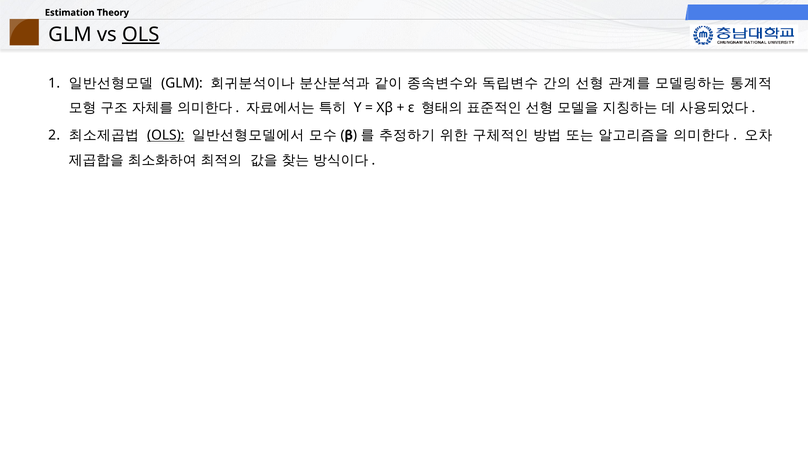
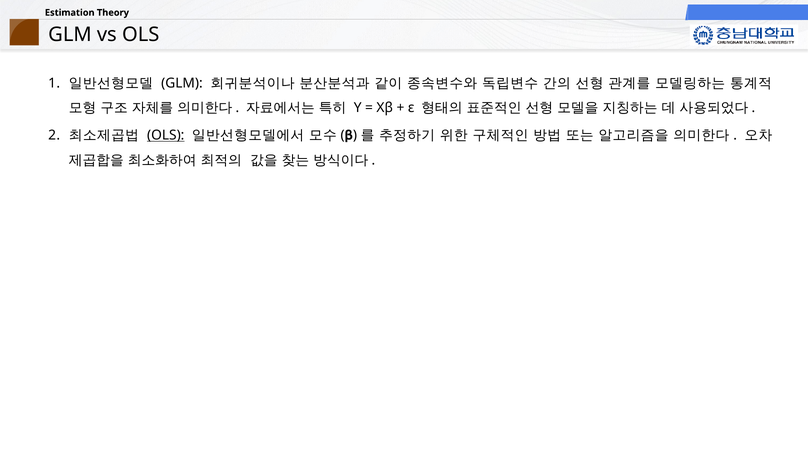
OLS underline: present -> none (141, 35)
